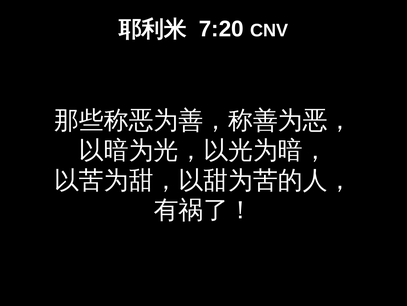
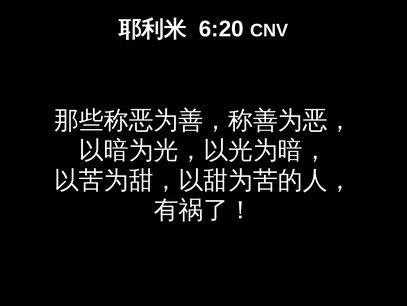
7:20: 7:20 -> 6:20 (221, 29)
